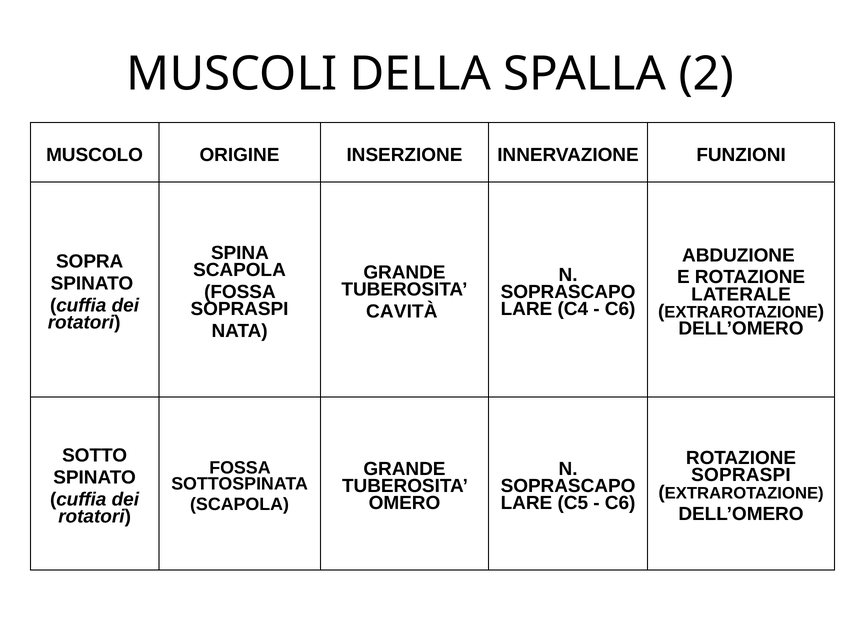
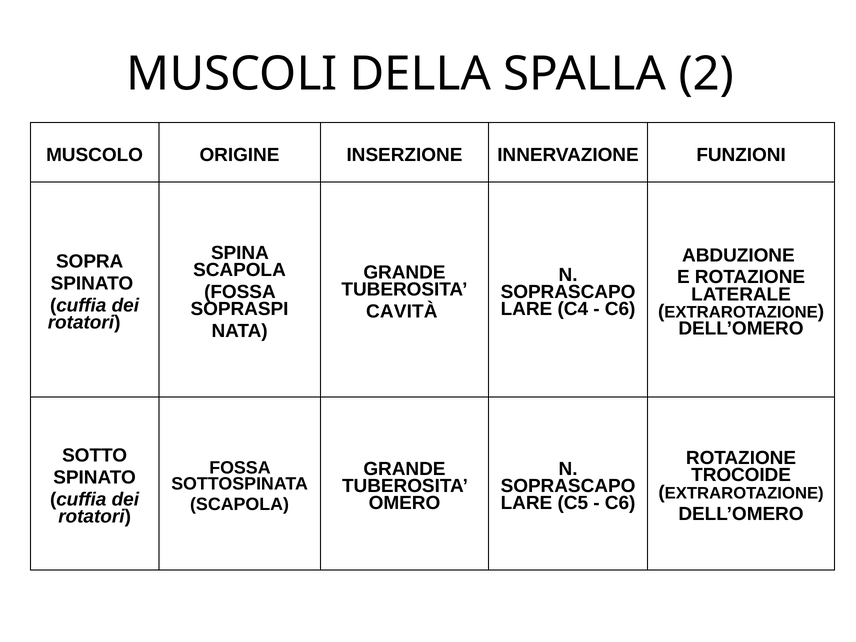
SOPRASPI: SOPRASPI -> TROCOIDE (741, 475)
